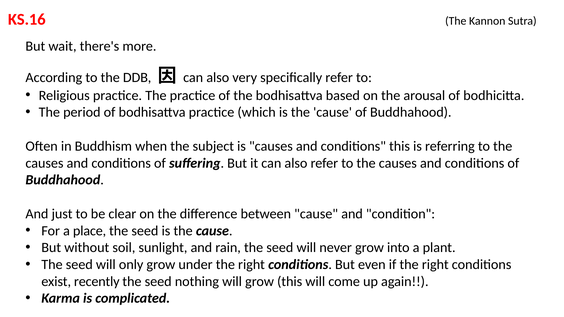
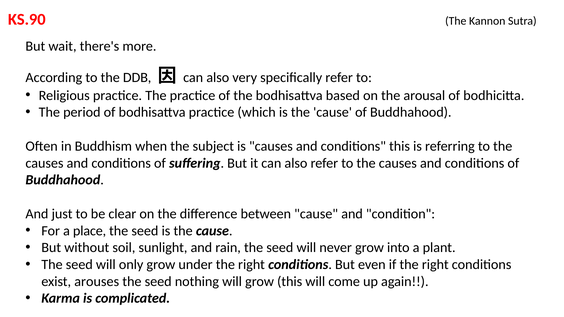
KS.16: KS.16 -> KS.90 (27, 19)
recently: recently -> arouses (97, 282)
